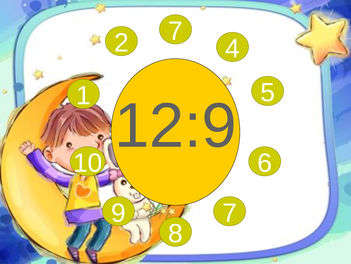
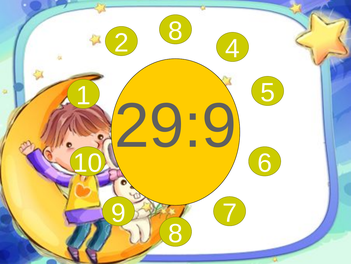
2 7: 7 -> 8 (175, 31)
12:9: 12:9 -> 29:9 (175, 126)
